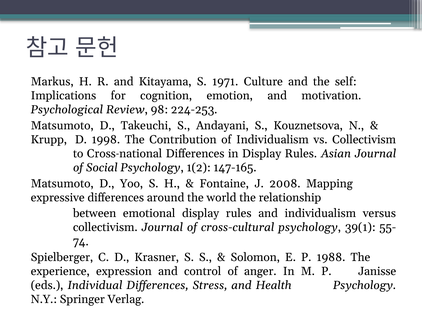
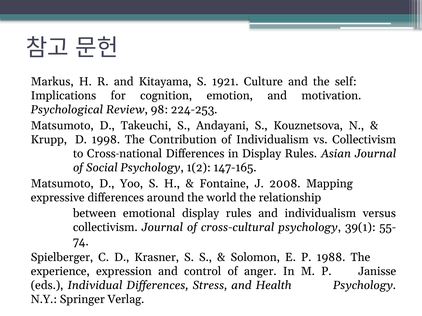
1971: 1971 -> 1921 (225, 82)
